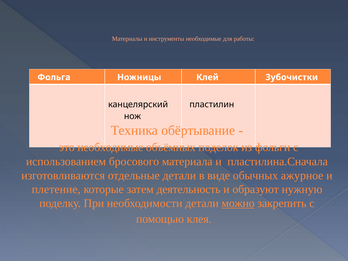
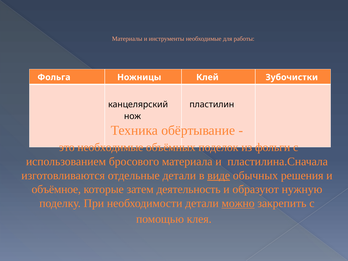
виде underline: none -> present (219, 175)
ажурное: ажурное -> решения (302, 175)
плетение: плетение -> объёмное (56, 189)
